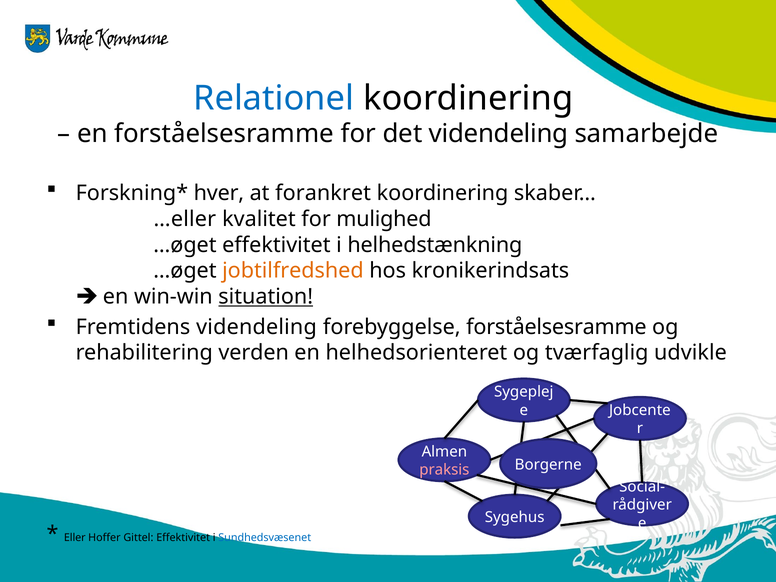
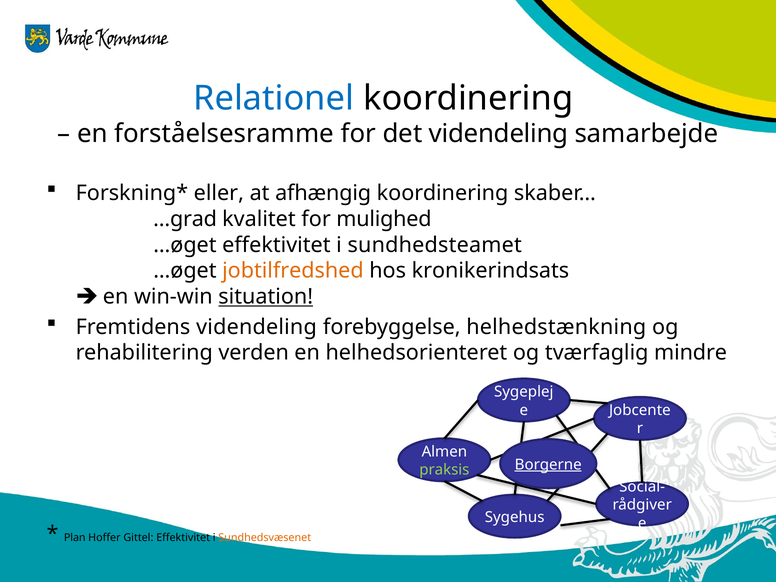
hver: hver -> eller (219, 193)
forankret: forankret -> afhængig (323, 193)
…eller: …eller -> …grad (185, 219)
helhedstænkning: helhedstænkning -> sundhedsteamet (435, 245)
forebyggelse forståelsesramme: forståelsesramme -> helhedstænkning (556, 327)
udvikle: udvikle -> mindre (691, 353)
Borgerne underline: none -> present (548, 465)
praksis colour: pink -> light green (444, 470)
Eller: Eller -> Plan (75, 537)
Sundhedsvæsenet colour: blue -> orange (265, 537)
